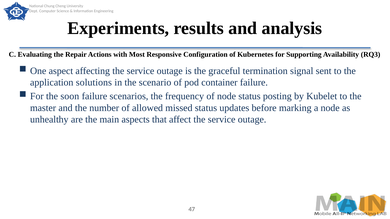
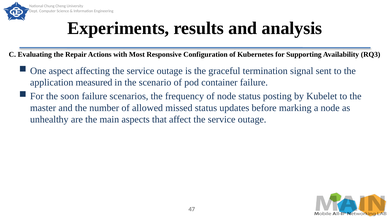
solutions: solutions -> measured (94, 83)
